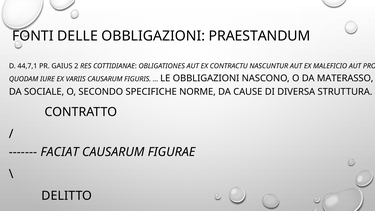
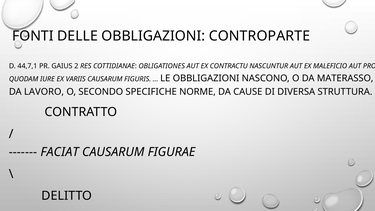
PRAESTANDUM: PRAESTANDUM -> CONTROPARTE (259, 36)
SOCIALE: SOCIALE -> LAVORO (44, 92)
